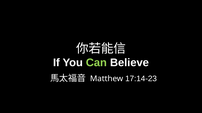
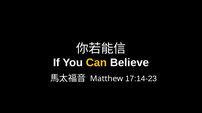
Can colour: light green -> yellow (96, 63)
